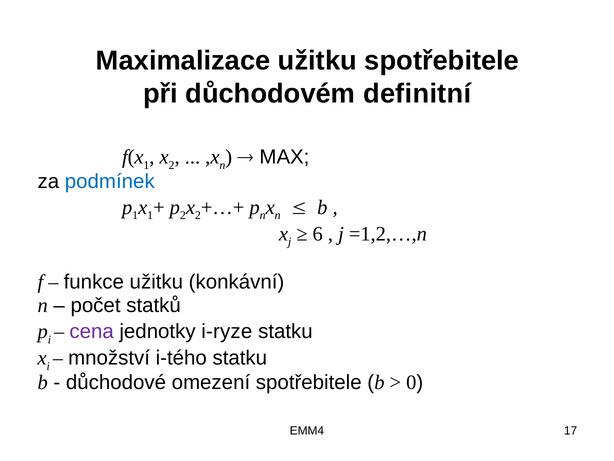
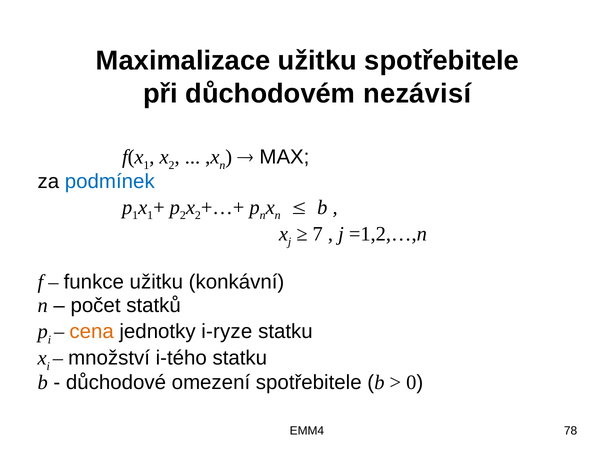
definitní: definitní -> nezávisí (417, 94)
6: 6 -> 7 (318, 234)
cena colour: purple -> orange (92, 331)
17: 17 -> 78 (571, 430)
